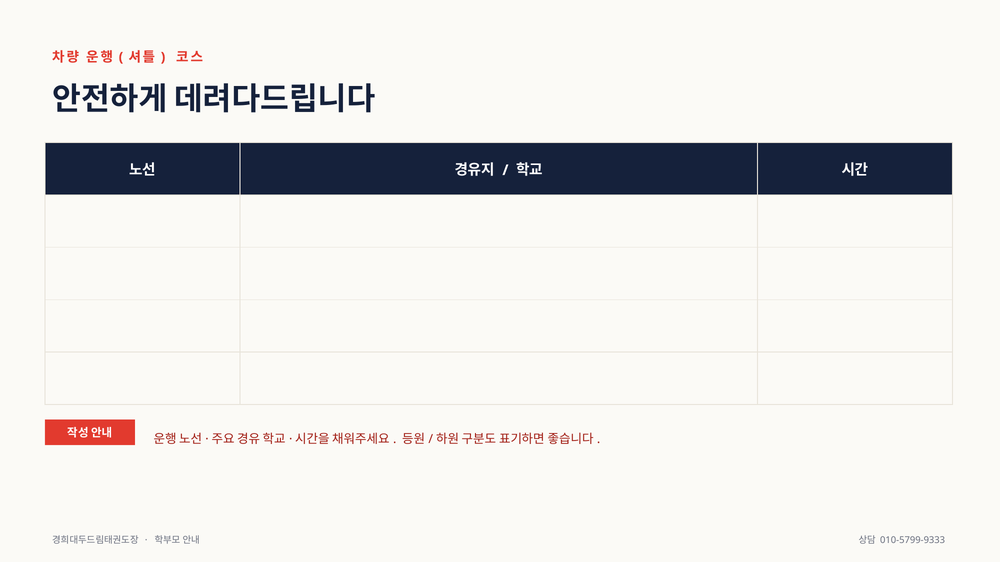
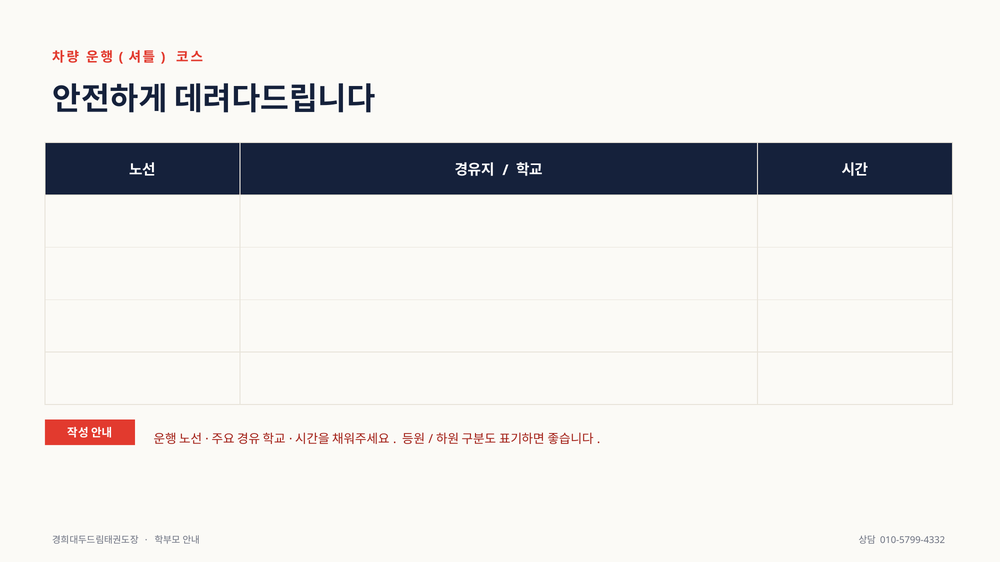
010-5799-9333: 010-5799-9333 -> 010-5799-4332 (913, 541)
